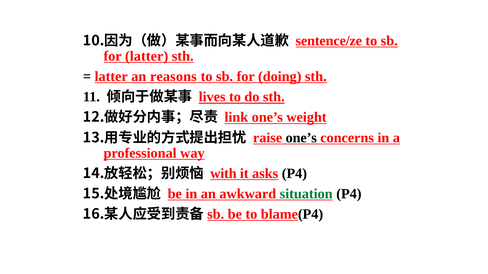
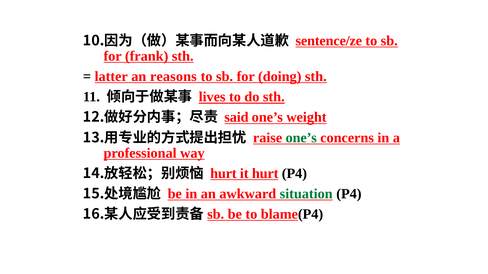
for latter: latter -> frank (147, 56)
link: link -> said (236, 118)
one’s colour: black -> green (301, 138)
with: with -> hurt (223, 174)
it asks: asks -> hurt (265, 174)
